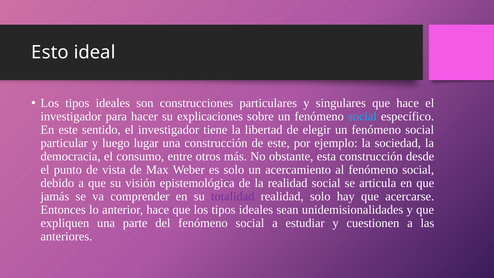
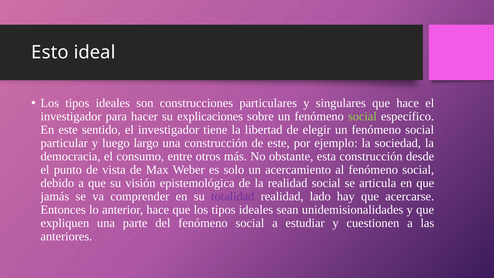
social colour: light blue -> light green (362, 116)
lugar: lugar -> largo (146, 143)
realidad solo: solo -> lado (320, 196)
